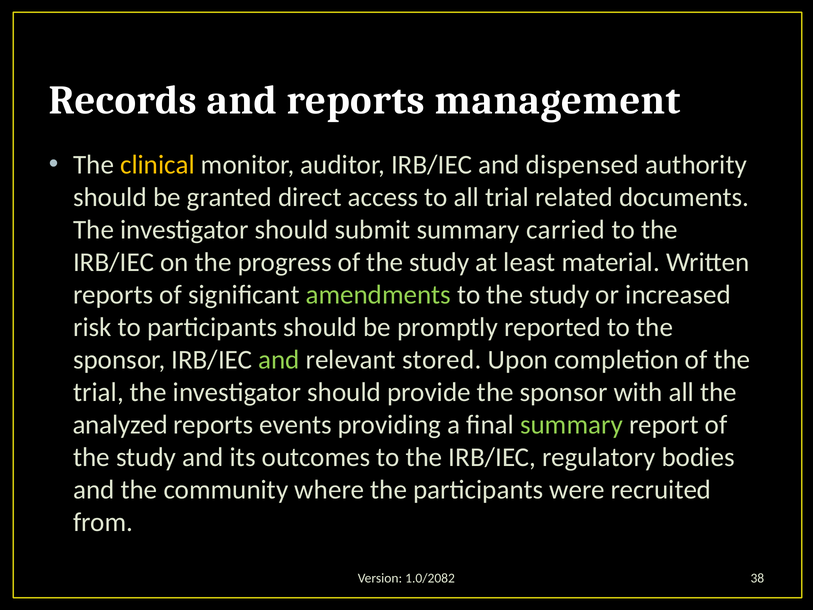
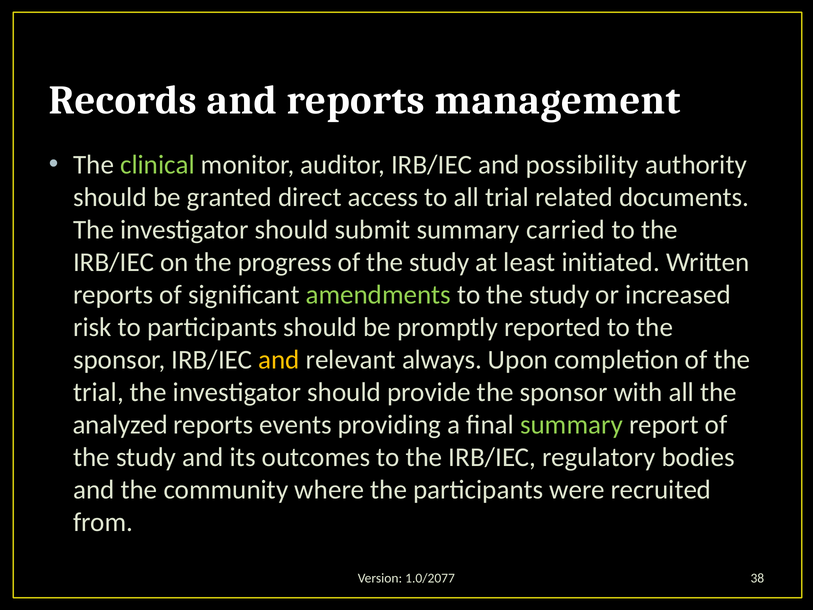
clinical colour: yellow -> light green (158, 165)
dispensed: dispensed -> possibility (582, 165)
material: material -> initiated (611, 262)
and colour: light green -> yellow (279, 360)
stored: stored -> always (442, 360)
1.0/2082: 1.0/2082 -> 1.0/2077 (430, 578)
